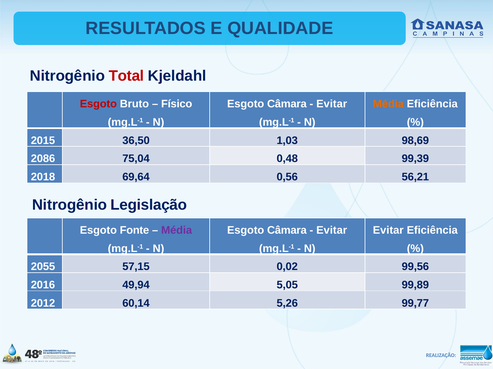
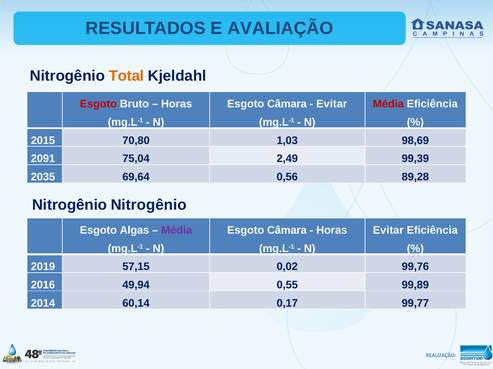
QUALIDADE: QUALIDADE -> AVALIAÇÃO (280, 28)
Total colour: red -> orange (126, 76)
Físico: Físico -> Horas (177, 104)
Média colour: orange -> red (388, 104)
36,50: 36,50 -> 70,80 (136, 141)
2086: 2086 -> 2091 (43, 159)
0,48: 0,48 -> 2,49 (287, 159)
2018: 2018 -> 2035 (43, 177)
56,21: 56,21 -> 89,28 (415, 177)
Legislação: Legislação -> Nitrogênio (149, 205)
Fonte: Fonte -> Algas (134, 231)
Evitar: Evitar -> Horas (332, 231)
2055: 2055 -> 2019 (43, 267)
99,56: 99,56 -> 99,76 (415, 267)
5,05: 5,05 -> 0,55 (287, 285)
2012: 2012 -> 2014 (43, 304)
5,26: 5,26 -> 0,17 (287, 304)
